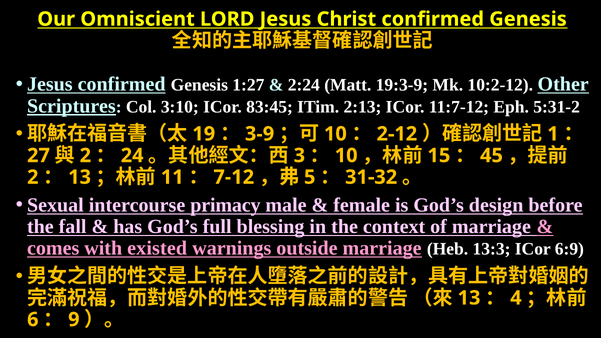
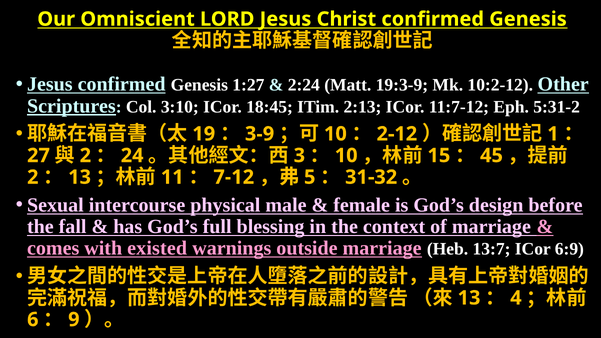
83:45: 83:45 -> 18:45 (270, 107)
primacy: primacy -> physical (225, 205)
13:3: 13:3 -> 13:7 (492, 249)
